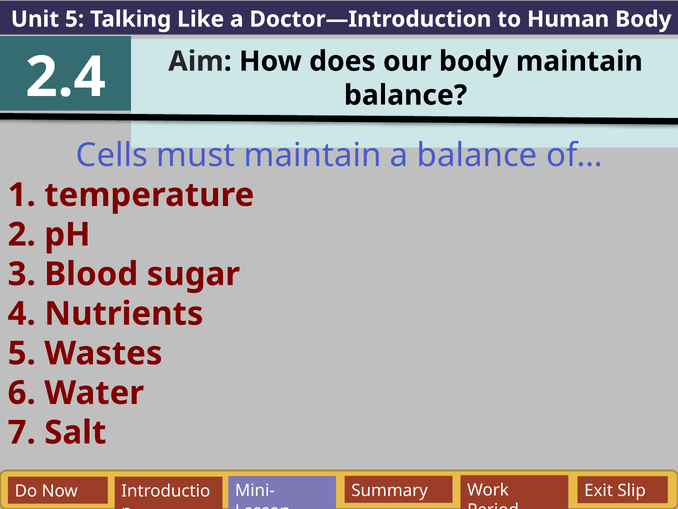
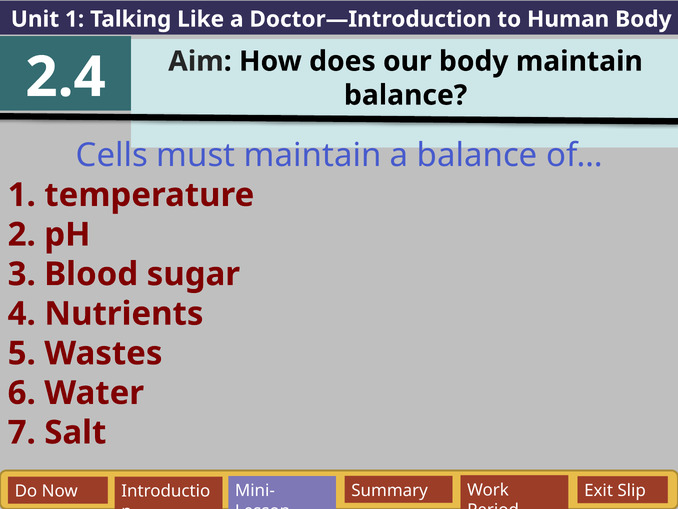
Unit 5: 5 -> 1 (75, 19)
